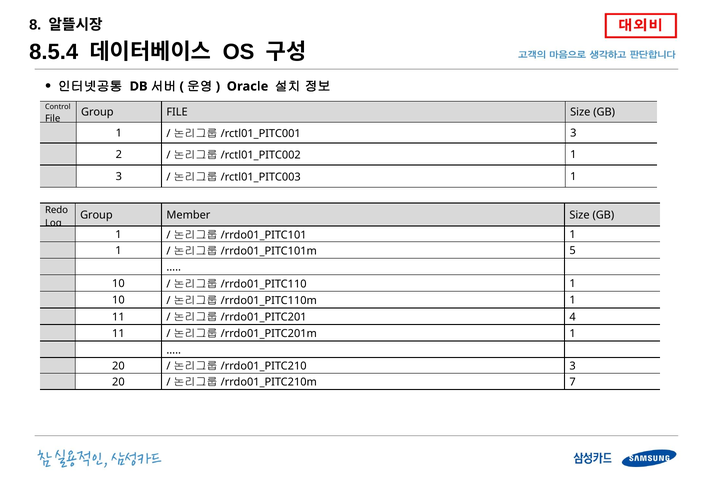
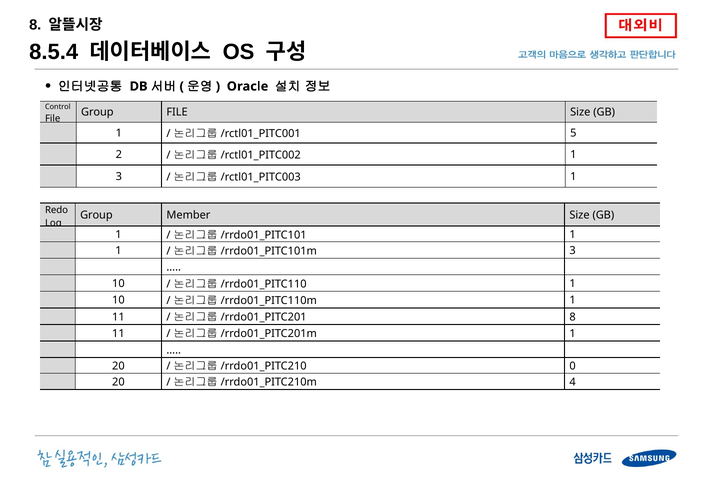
3: 3 -> 5 (573, 133)
5: 5 -> 3 (573, 250)
4: 4 -> 8 (573, 317)
3: 3 -> 0 (573, 366)
7: 7 -> 4 (573, 382)
